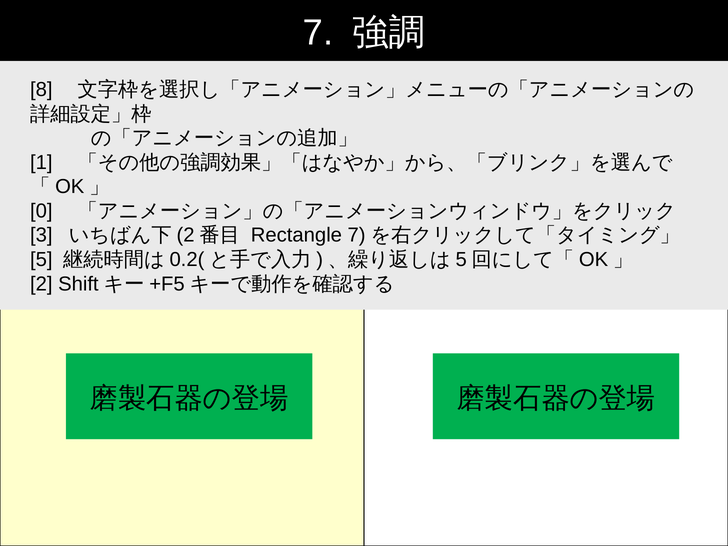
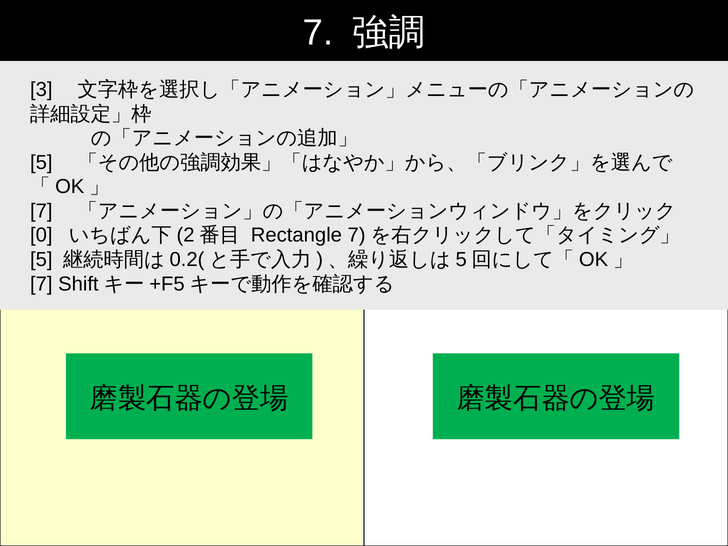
8: 8 -> 3 (41, 90)
1: 1 -> 5 (41, 162)
0: 0 -> 7 (41, 211)
3: 3 -> 0 (41, 235)
2: 2 -> 7 (41, 284)
